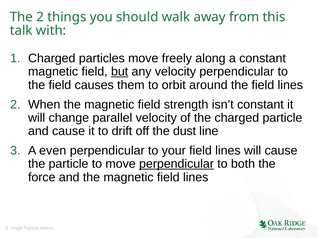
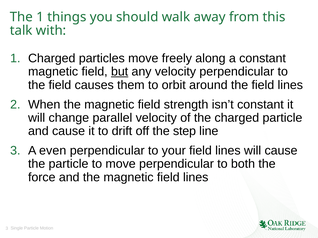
The 2: 2 -> 1 (40, 17)
dust: dust -> step (185, 131)
perpendicular underline: present -> none (177, 164)
